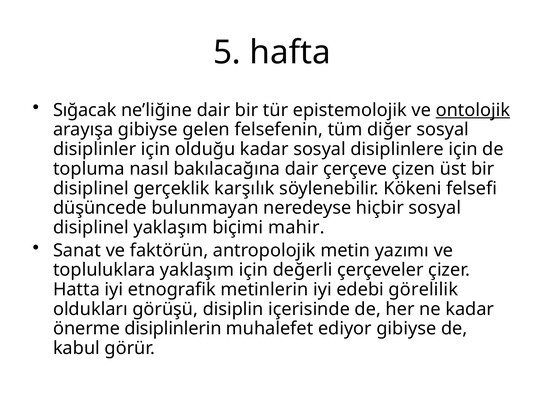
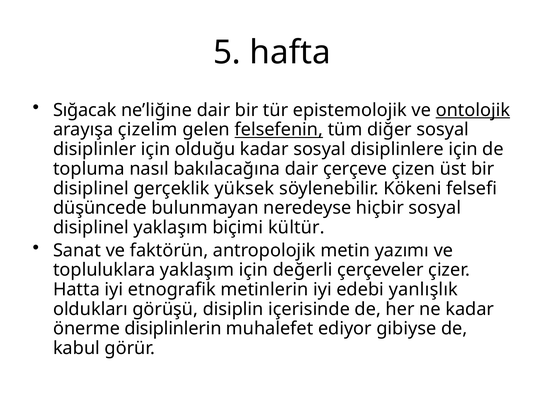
arayışa gibiyse: gibiyse -> çizelim (148, 130)
felsefenin underline: none -> present (279, 130)
karşılık: karşılık -> yüksek (244, 188)
mahir: mahir -> kültür (296, 228)
görelilik: görelilik -> yanlışlık (423, 290)
